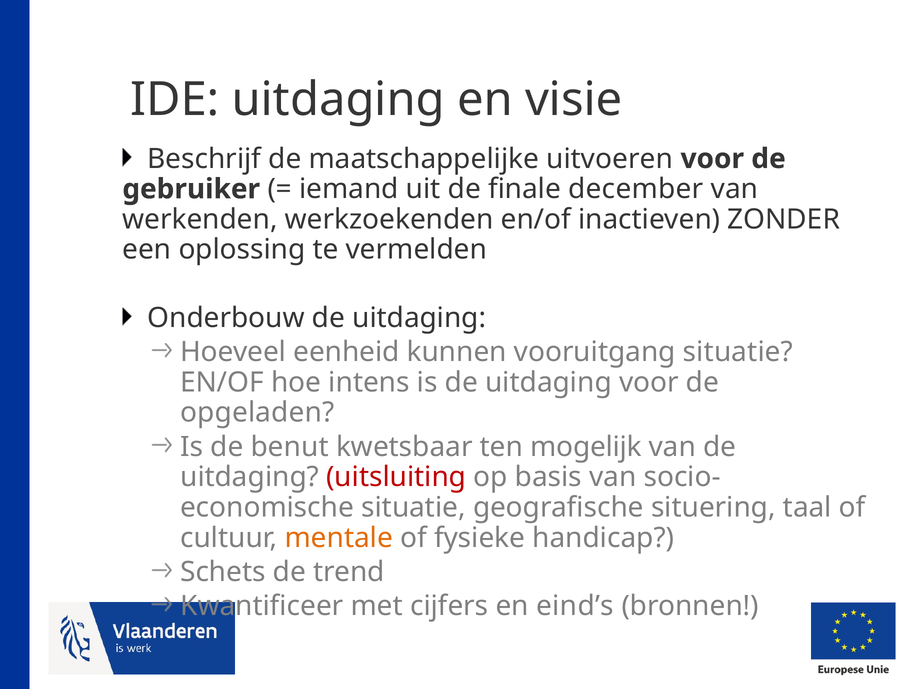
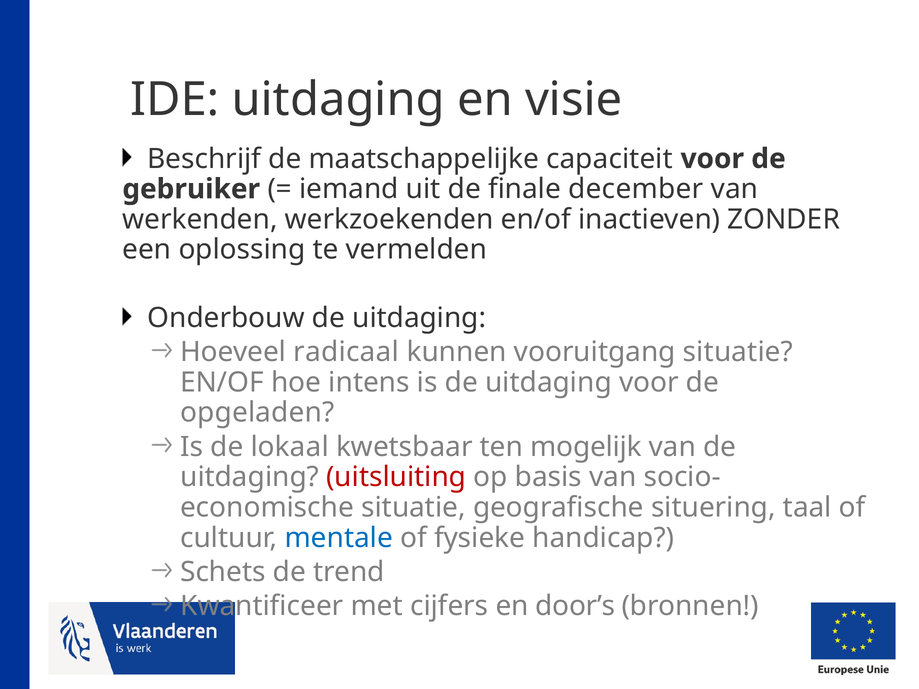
uitvoeren: uitvoeren -> capaciteit (610, 159)
eenheid: eenheid -> radicaal (346, 352)
benut: benut -> lokaal (290, 447)
mentale colour: orange -> blue (339, 538)
eind’s: eind’s -> door’s (575, 606)
